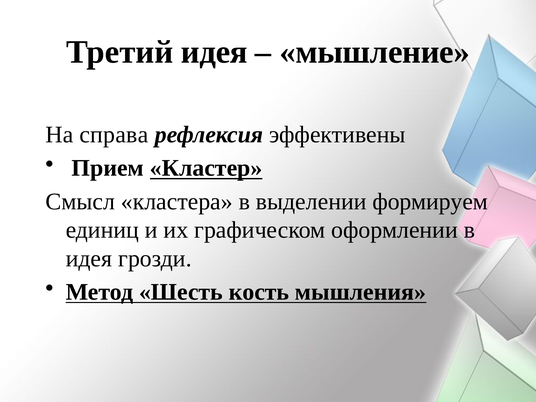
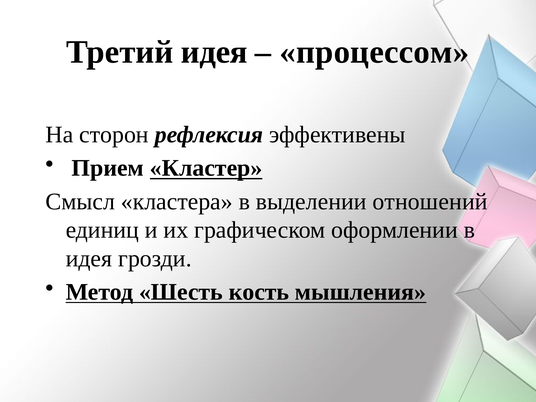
мышление: мышление -> процессом (374, 52)
справа: справа -> сторон (114, 135)
формируем: формируем -> отношений (430, 201)
